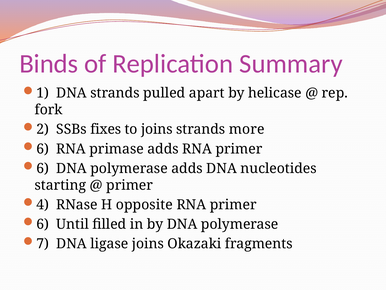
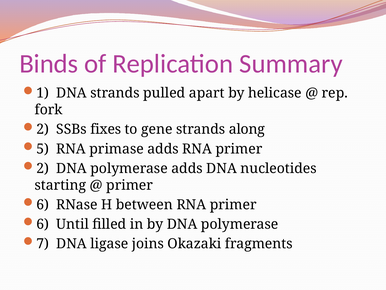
to joins: joins -> gene (157, 129)
more: more -> along (247, 129)
6: 6 -> 5 (43, 149)
6: 6 -> 2 (43, 168)
4: 4 -> 6 (43, 204)
opposite: opposite -> between (144, 204)
